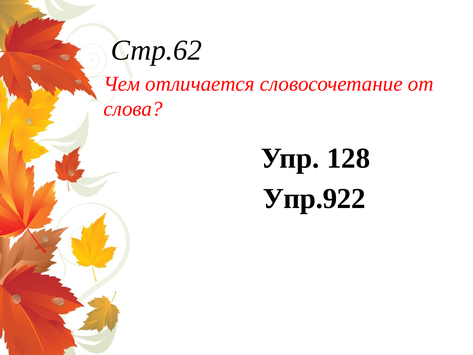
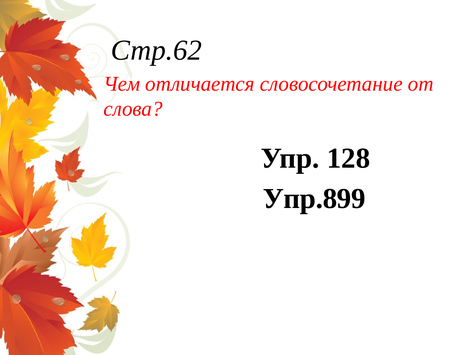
Упр.922: Упр.922 -> Упр.899 (314, 199)
